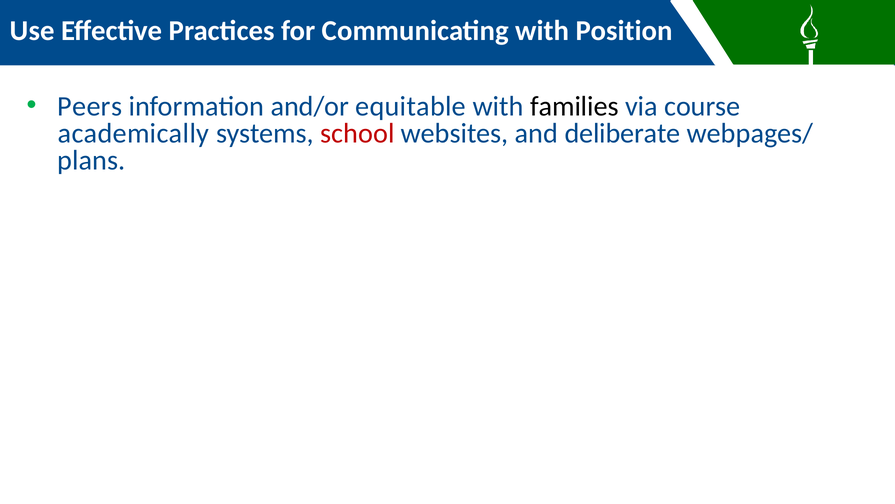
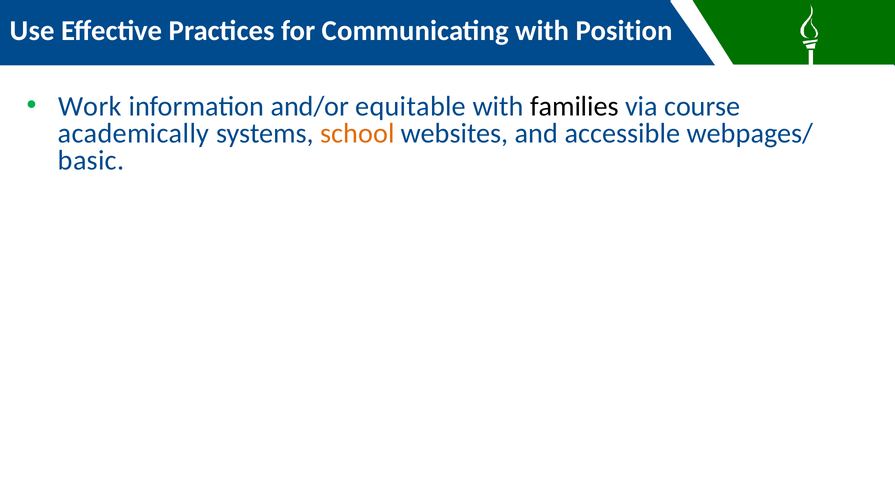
Peers: Peers -> Work (90, 106)
school colour: red -> orange (357, 133)
deliberate: deliberate -> accessible (622, 133)
plans: plans -> basic (91, 160)
